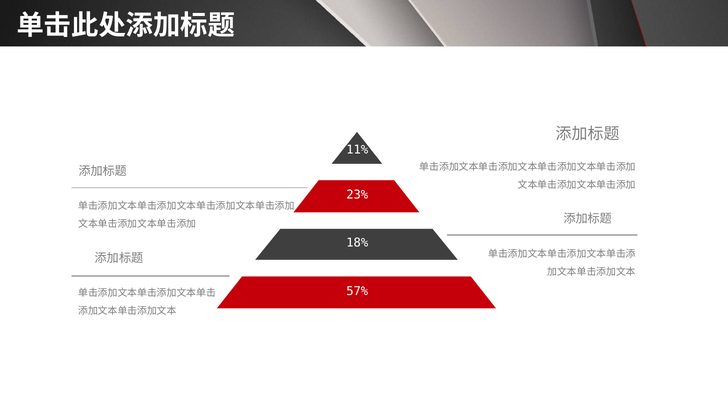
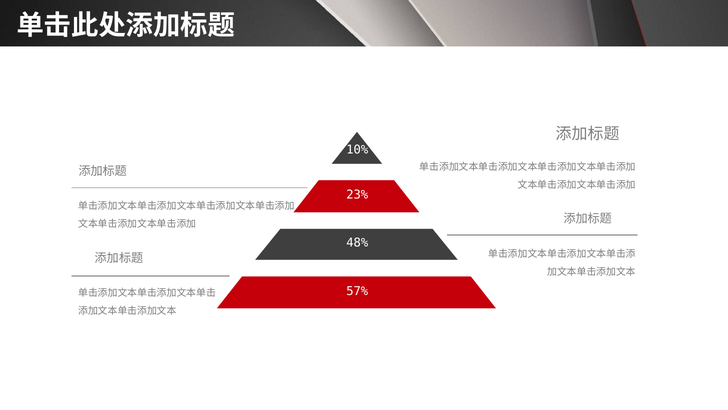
11%: 11% -> 10% (357, 150)
18%: 18% -> 48% (357, 242)
